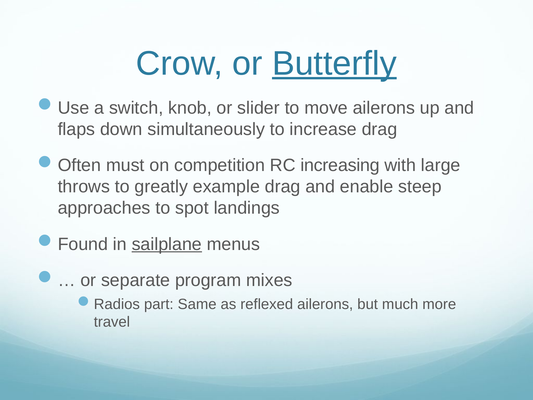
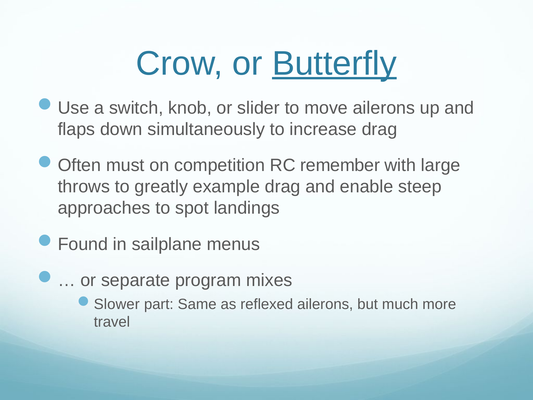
increasing: increasing -> remember (340, 165)
sailplane underline: present -> none (167, 244)
Radios: Radios -> Slower (117, 304)
